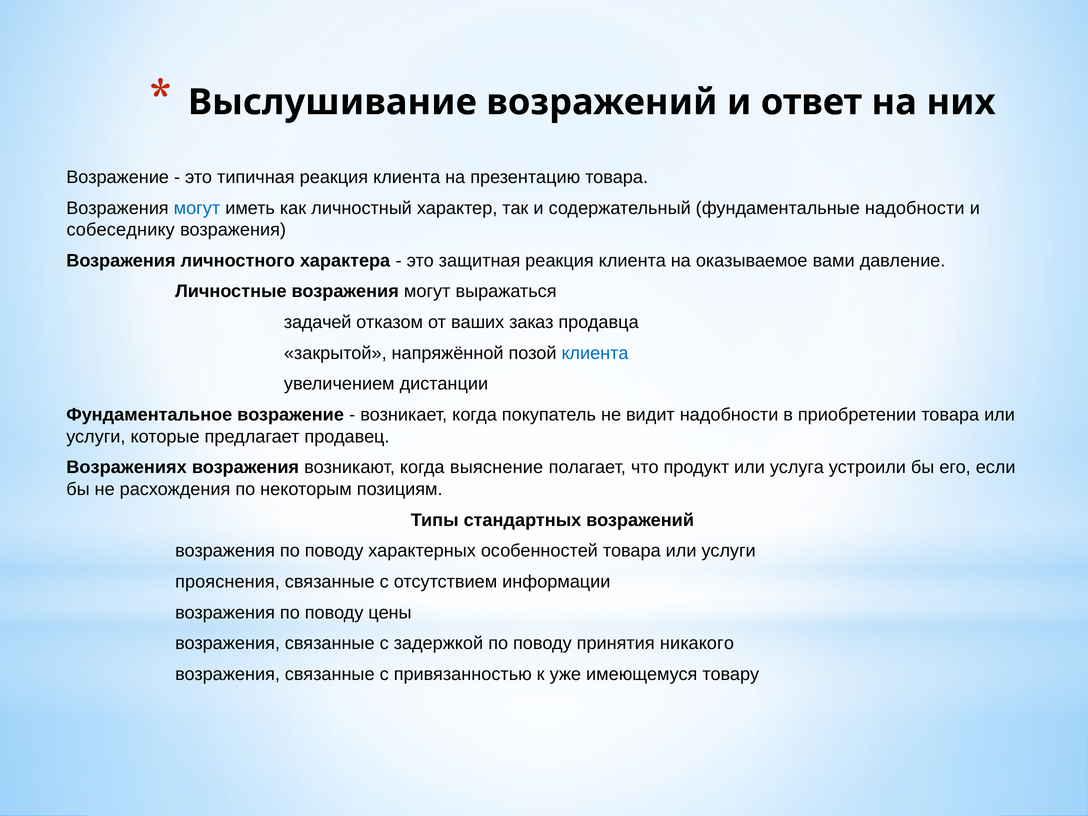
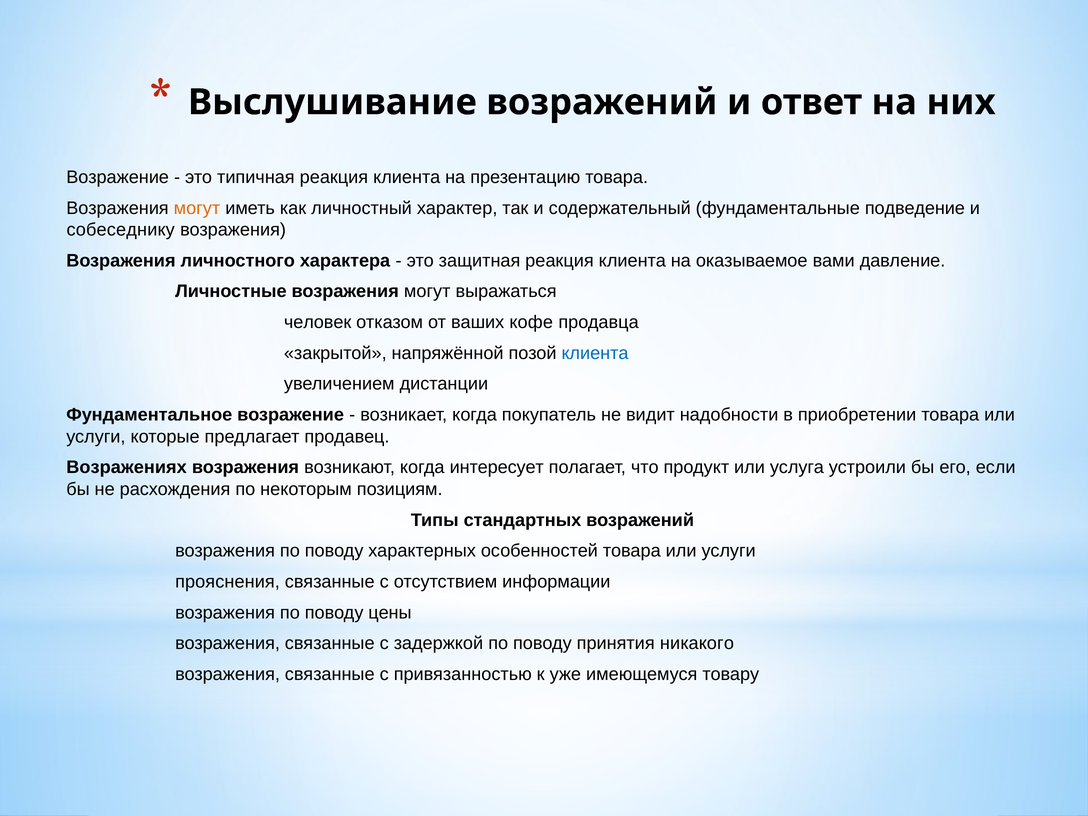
могут colour: blue -> orange (197, 208)
фундаментальные надобности: надобности -> подведение (915, 208)
задачей: задачей -> человек (318, 322)
заказ: заказ -> кофе (531, 322)
выяснение: выяснение -> интересует (497, 467)
